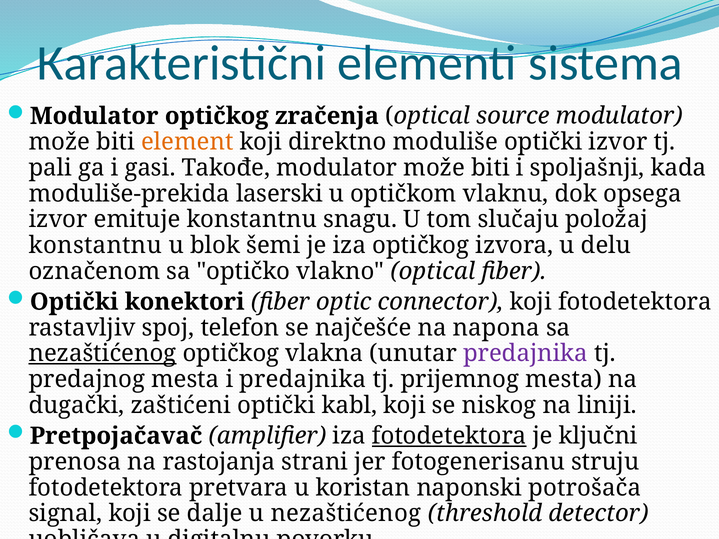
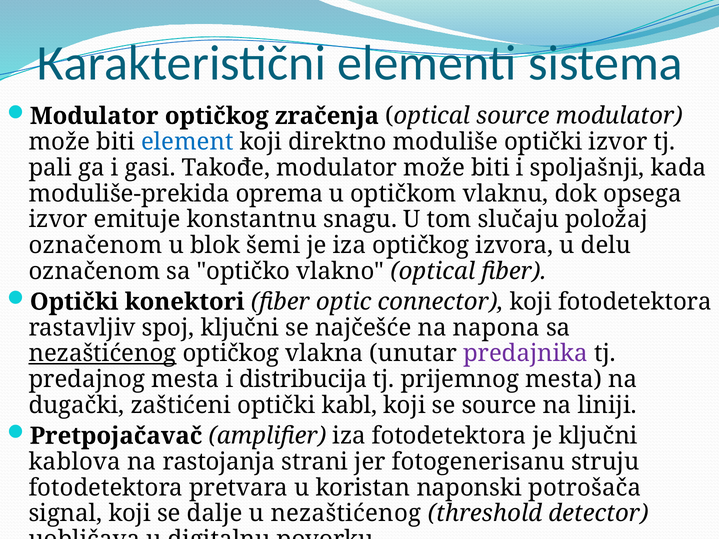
element colour: orange -> blue (187, 142)
laserski: laserski -> oprema (279, 194)
konstantnu: konstantnu -> označenom (95, 245)
spoj telefon: telefon -> ključni (240, 328)
i predajnika: predajnika -> distribucija (303, 380)
se niskog: niskog -> source (499, 405)
fotodetektora underline: present -> none (449, 436)
prenosa: prenosa -> kablova (75, 462)
